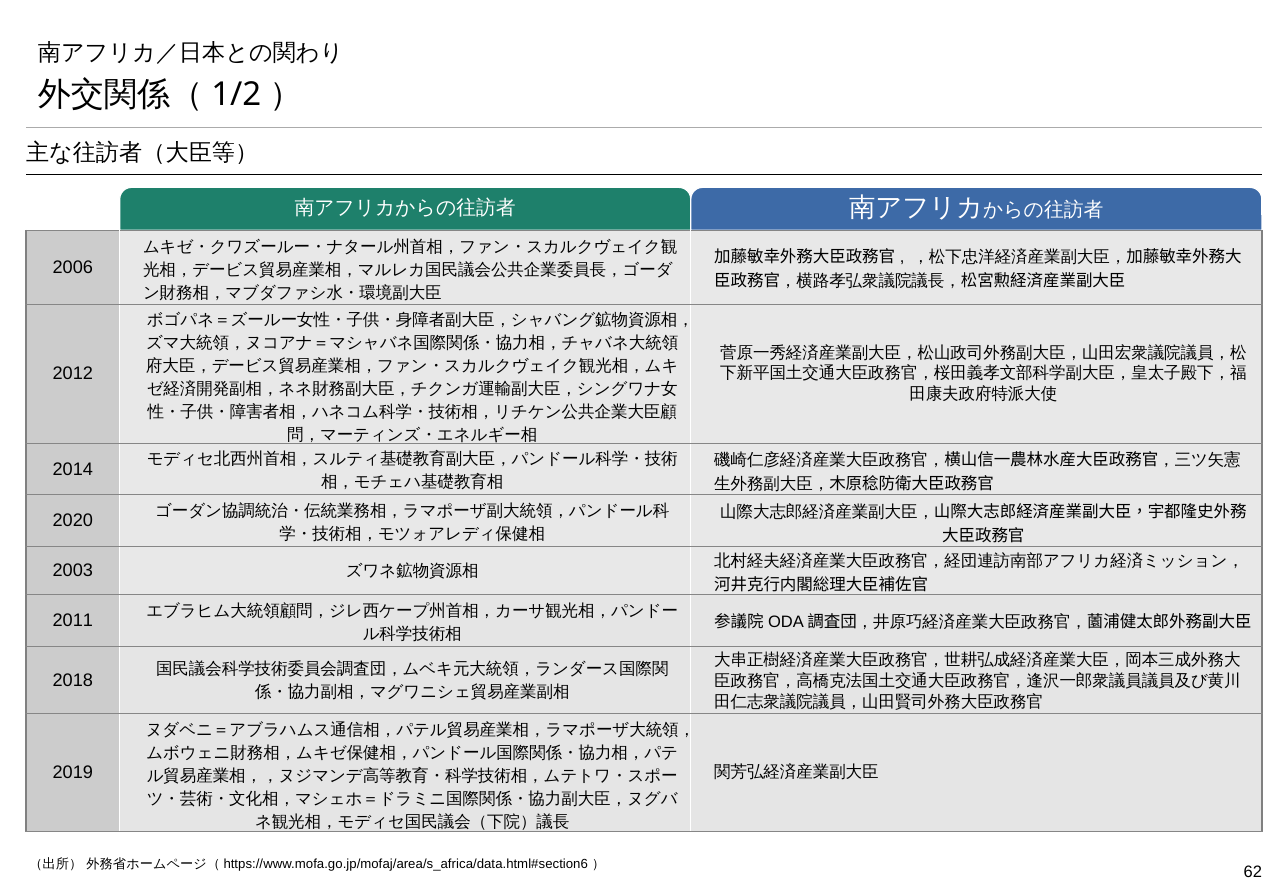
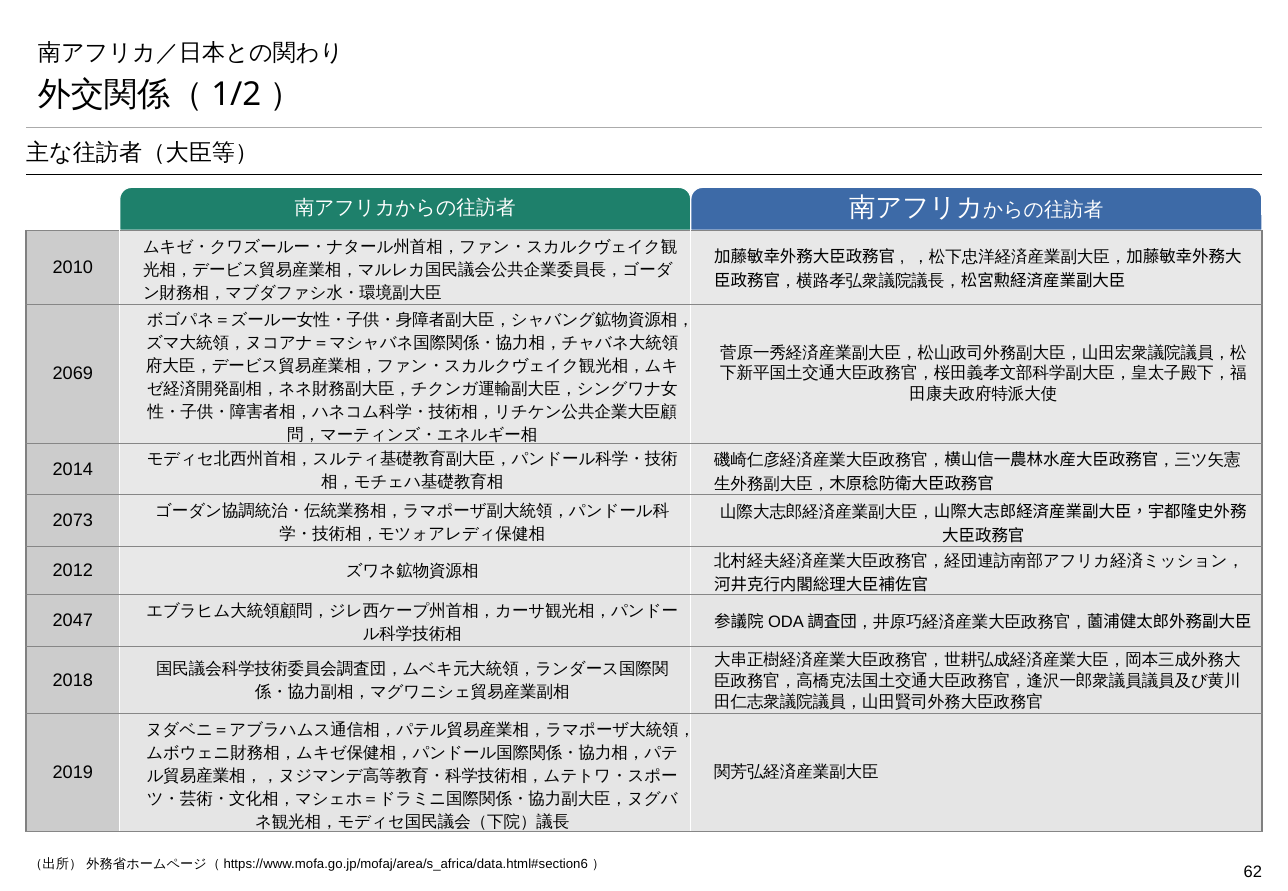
2006: 2006 -> 2010 (73, 268)
2012: 2012 -> 2069 (73, 374)
2020: 2020 -> 2073 (73, 521)
2003: 2003 -> 2012 (73, 571)
2011: 2011 -> 2047 (73, 621)
